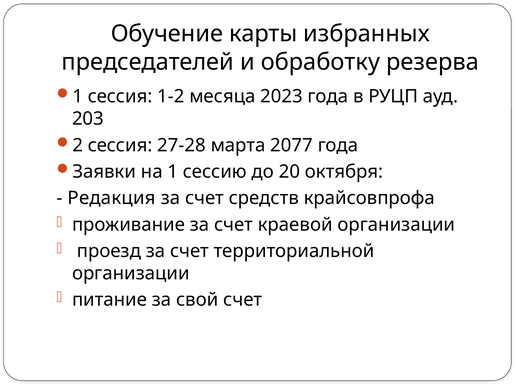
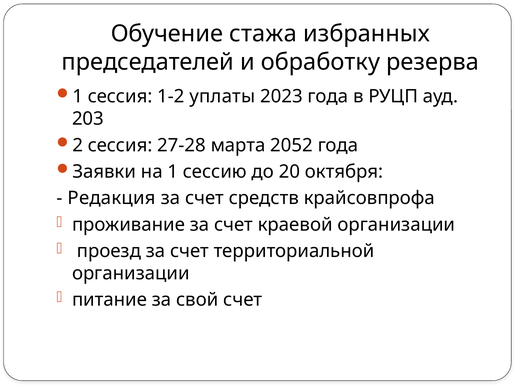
карты: карты -> стажа (263, 34)
месяца: месяца -> уплаты (222, 97)
2077: 2077 -> 2052 (292, 145)
